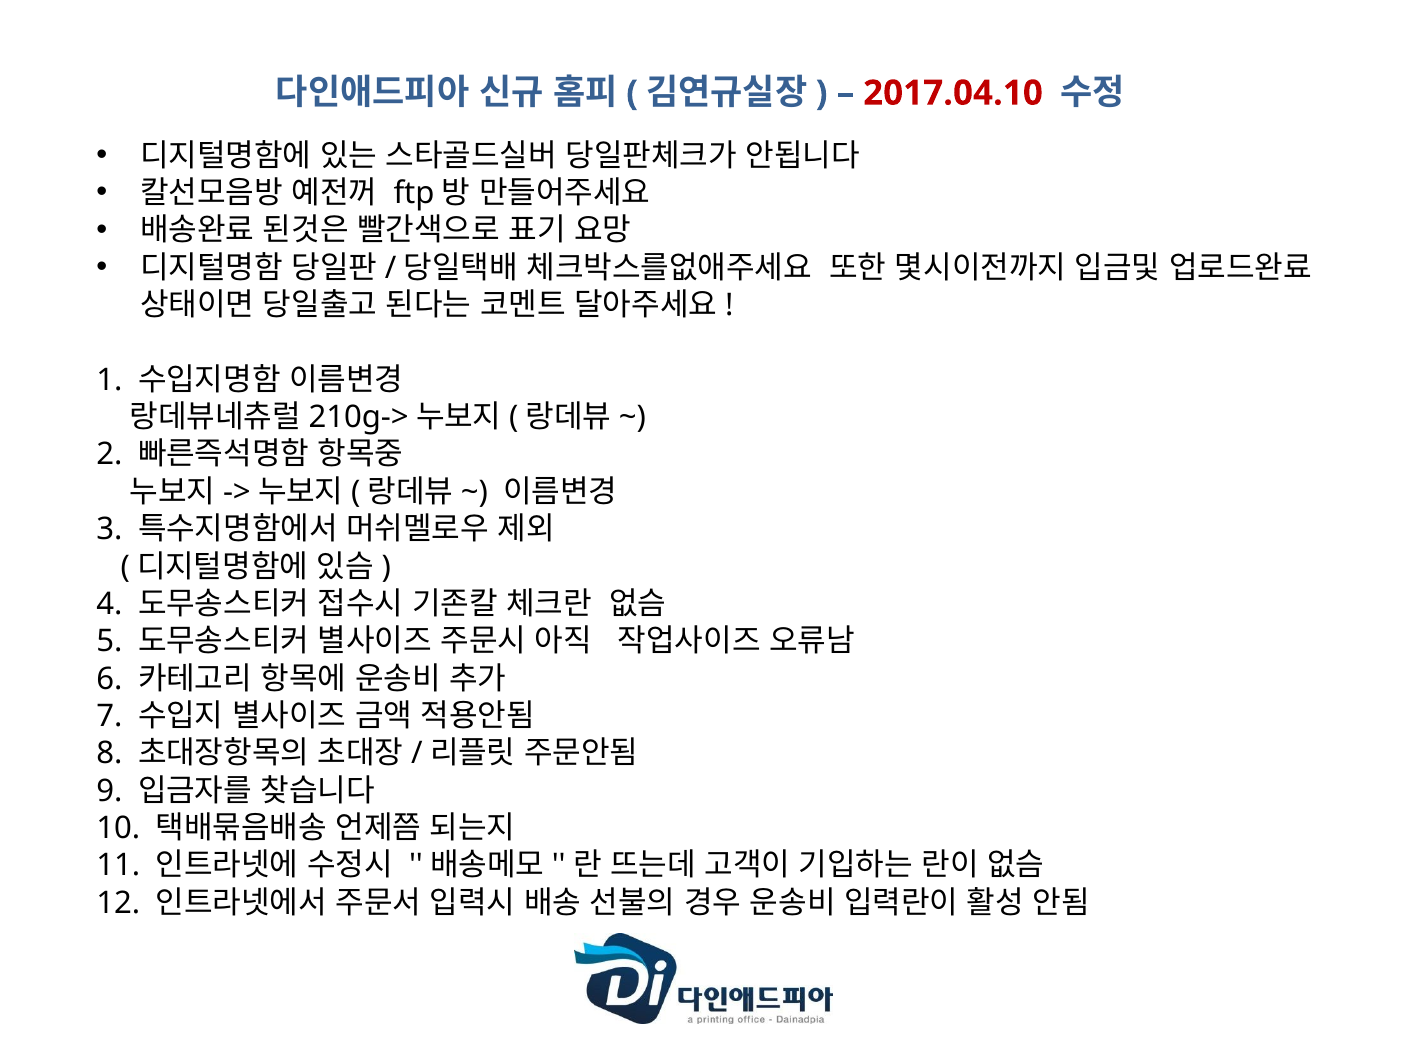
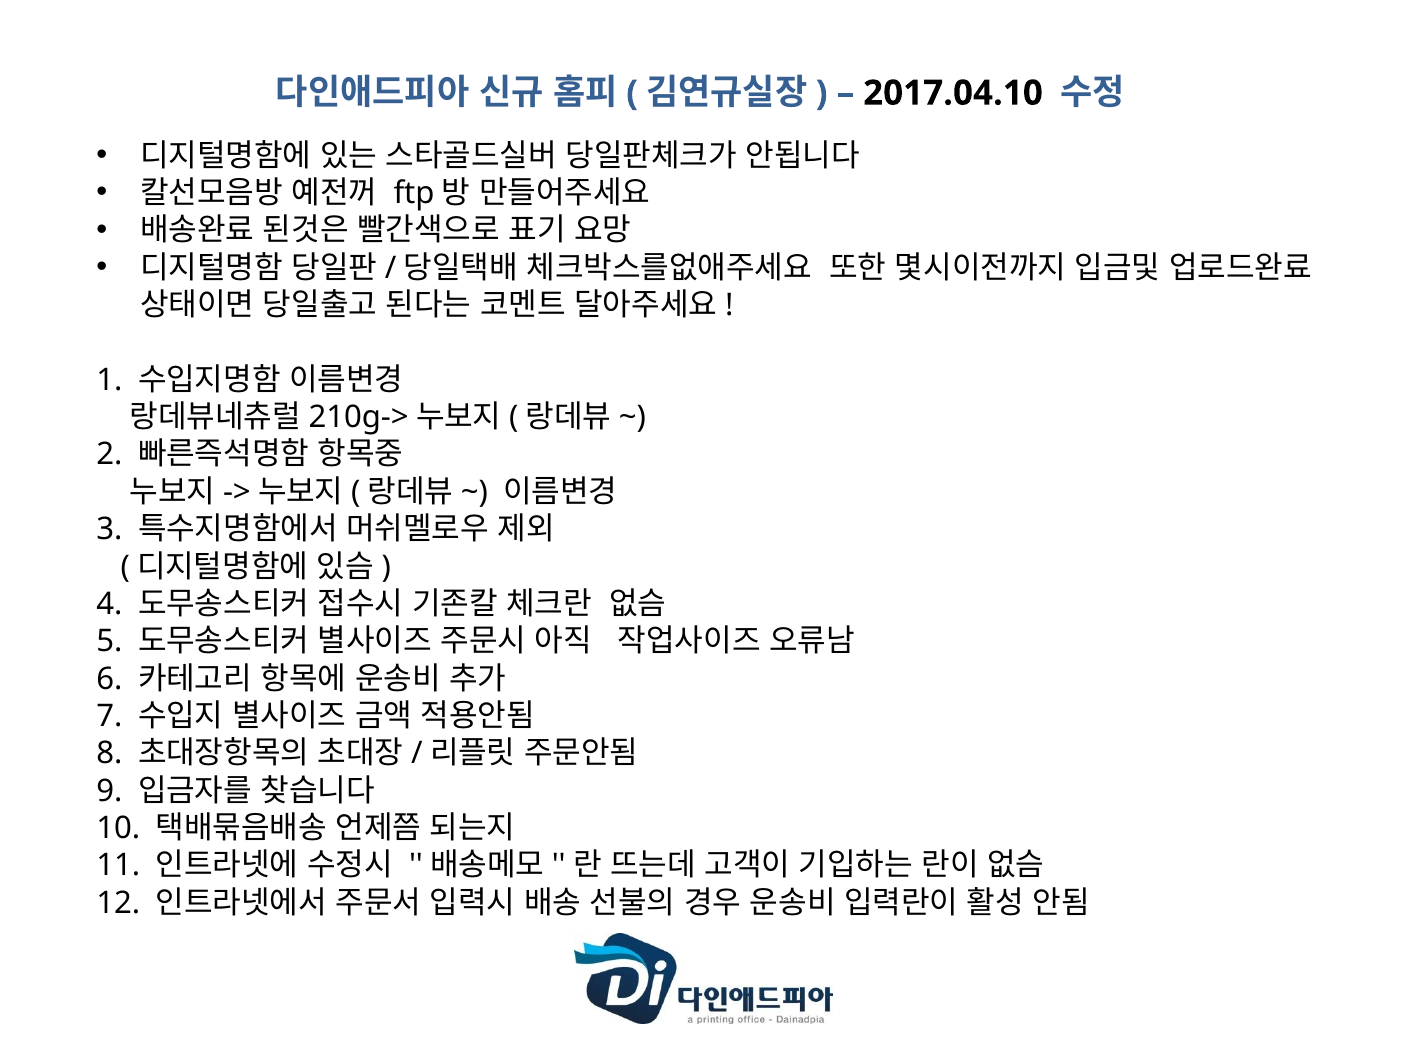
2017.04.10 colour: red -> black (953, 93)
